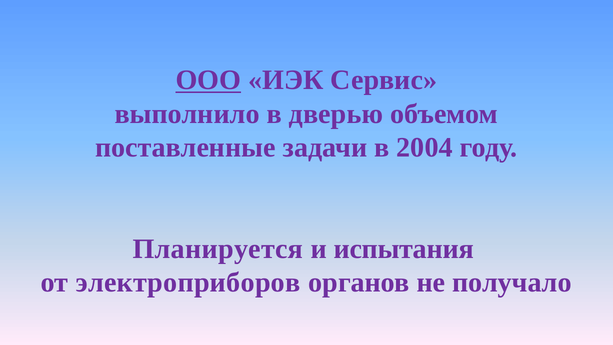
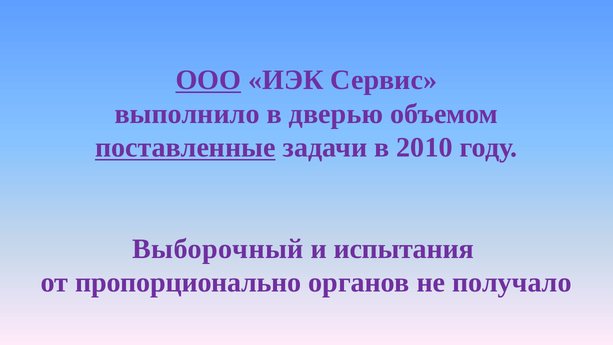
поставленные underline: none -> present (185, 148)
2004: 2004 -> 2010 (425, 148)
Планируется: Планируется -> Выборочный (218, 249)
электроприборов: электроприборов -> пропорционально (188, 282)
